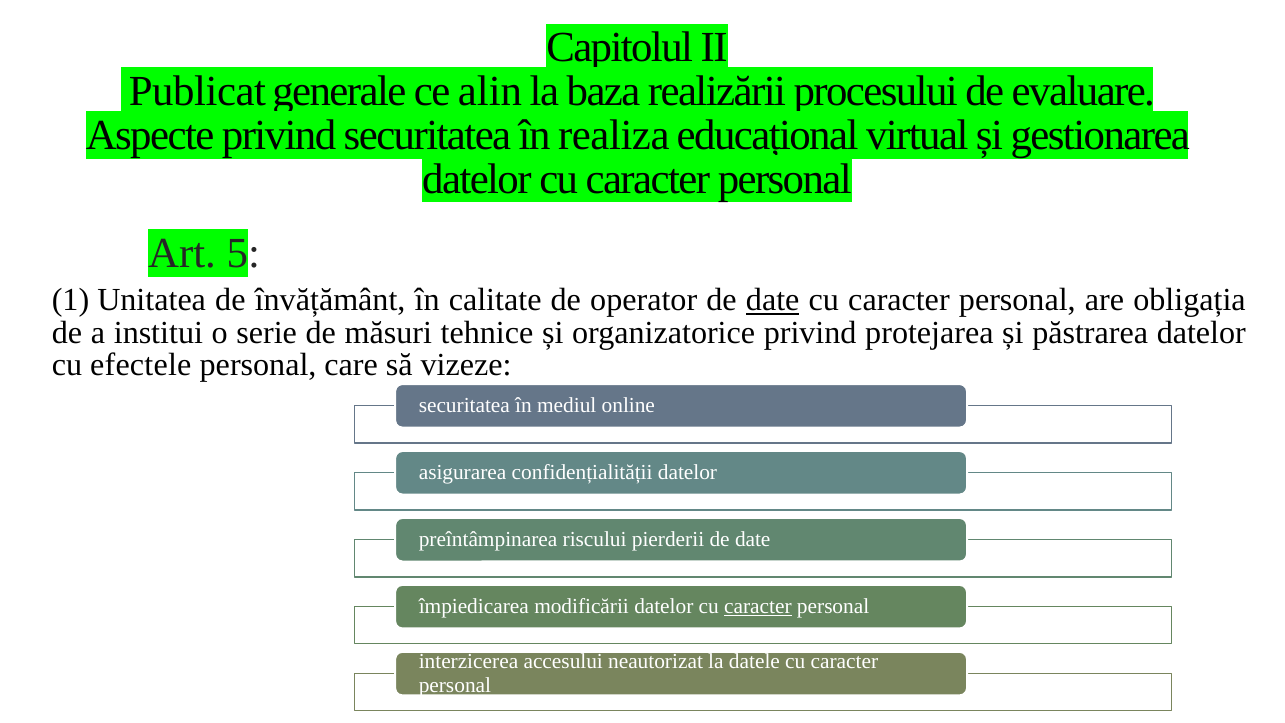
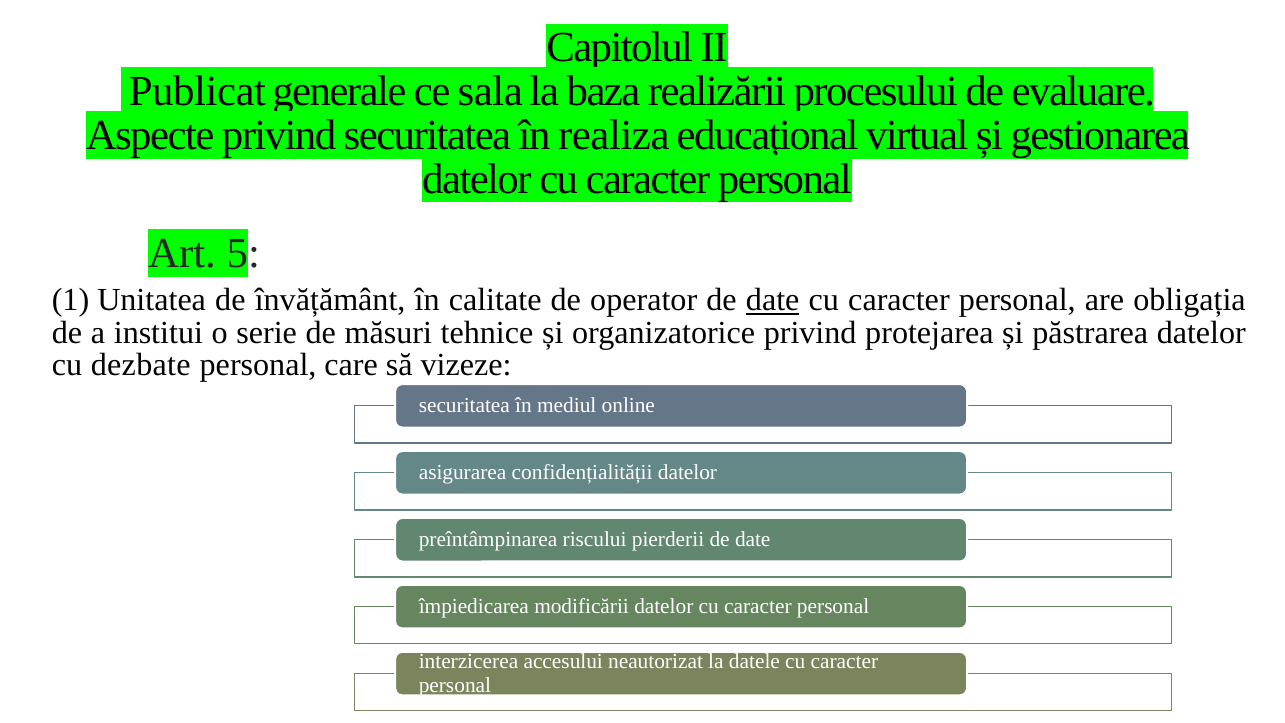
alin: alin -> sala (490, 91)
efectele: efectele -> dezbate (141, 365)
caracter underline: present -> none (758, 606)
